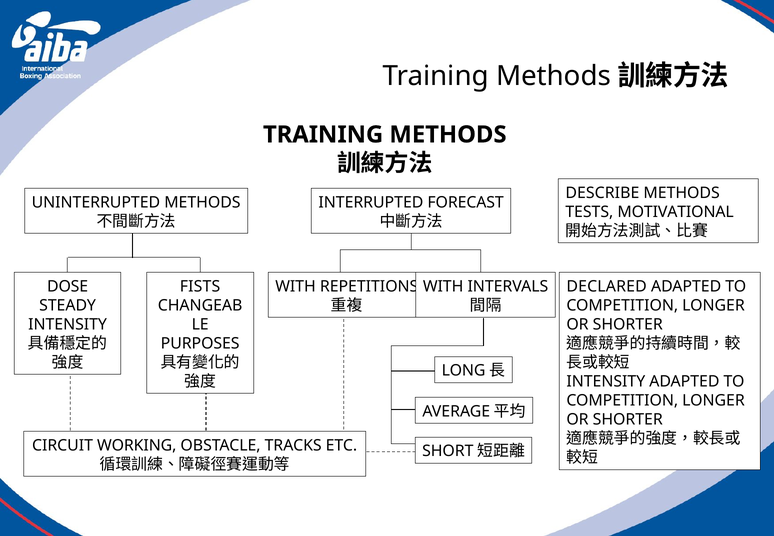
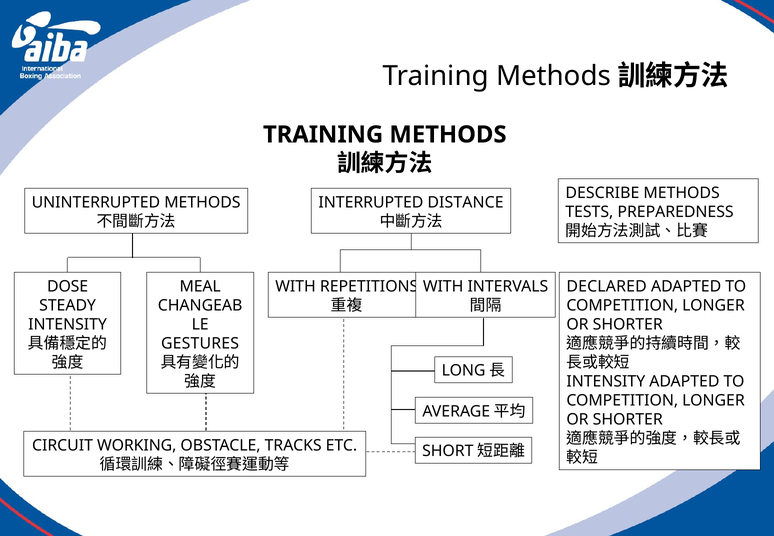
FORECAST: FORECAST -> DISTANCE (466, 202)
MOTIVATIONAL: MOTIVATIONAL -> PREPAREDNESS (676, 212)
FISTS: FISTS -> MEAL (200, 286)
PURPOSES: PURPOSES -> GESTURES (200, 343)
